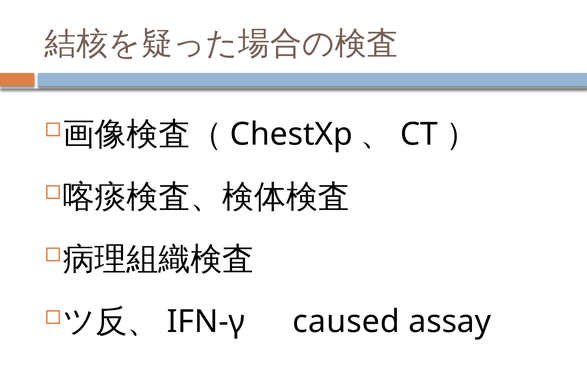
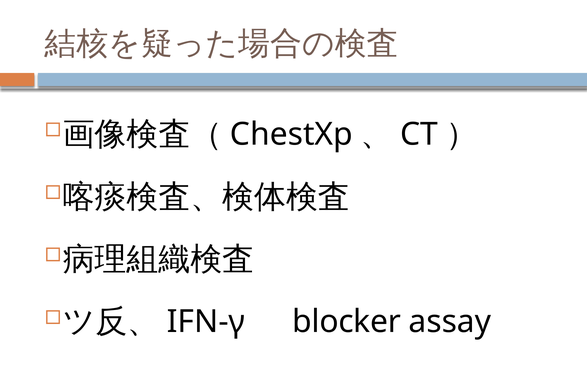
caused: caused -> blocker (347, 322)
